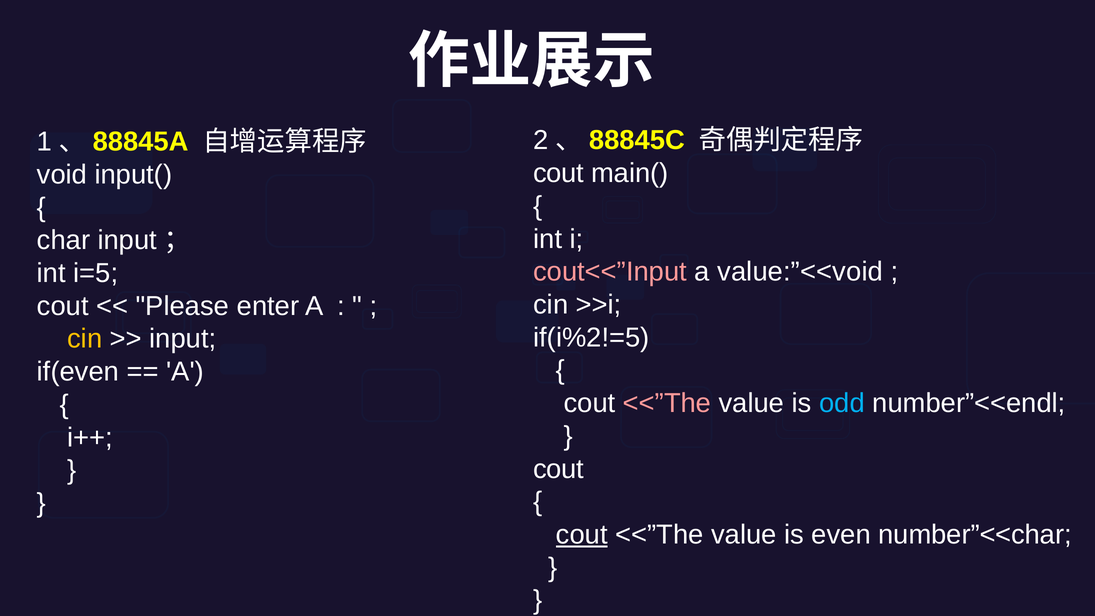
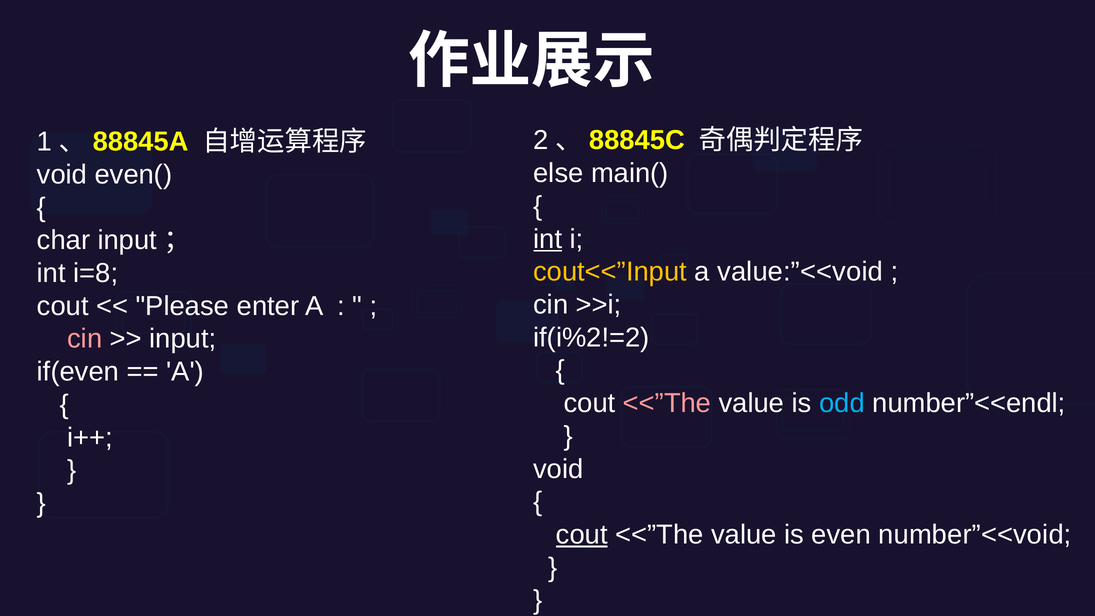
cout: cout -> else (558, 173)
input(: input( -> even( (133, 175)
int underline: none -> present (548, 239)
cout<<”Input colour: pink -> yellow (610, 272)
i=5: i=5 -> i=8 (96, 273)
if(i%2!=5: if(i%2!=5 -> if(i%2!=2 (591, 338)
cin colour: yellow -> pink (85, 339)
cout: cout -> void (558, 469)
number”<<char: number”<<char -> number”<<void (975, 535)
